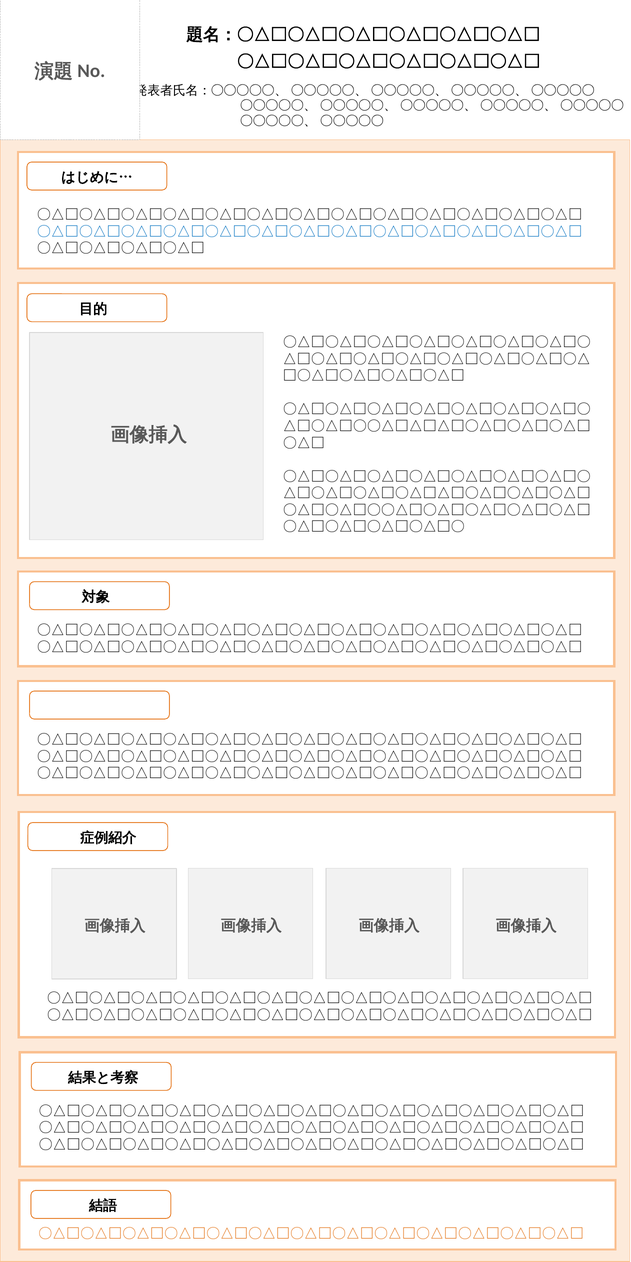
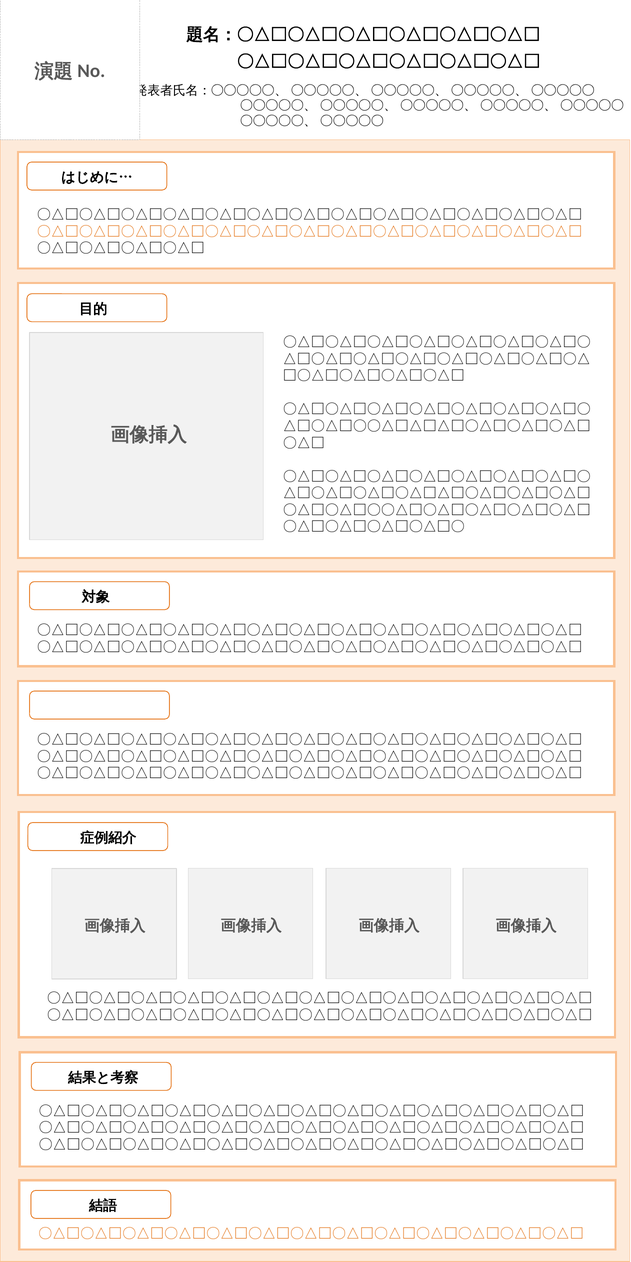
〇△□〇△□〇△□〇△□〇△□〇△□〇△□〇△□〇△□〇△□〇△□〇△□〇△□ colour: blue -> orange (310, 232)
